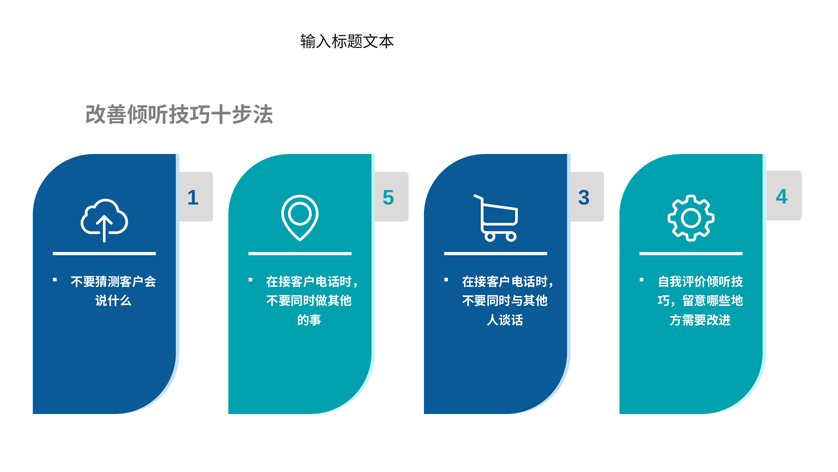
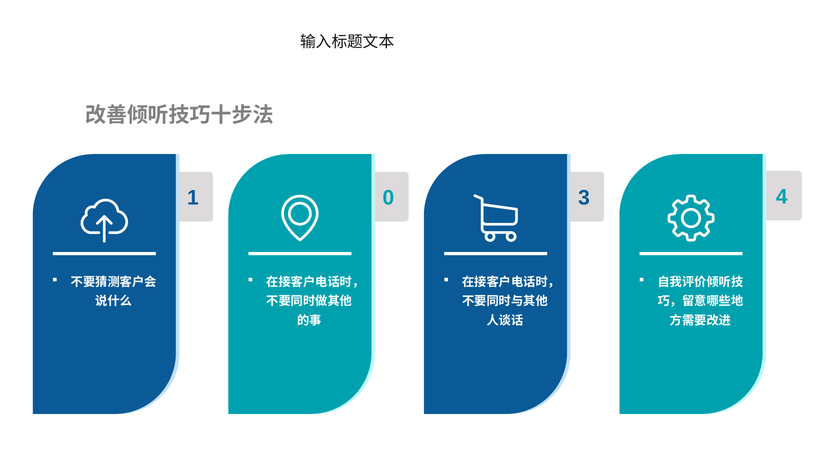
5: 5 -> 0 (388, 198)
